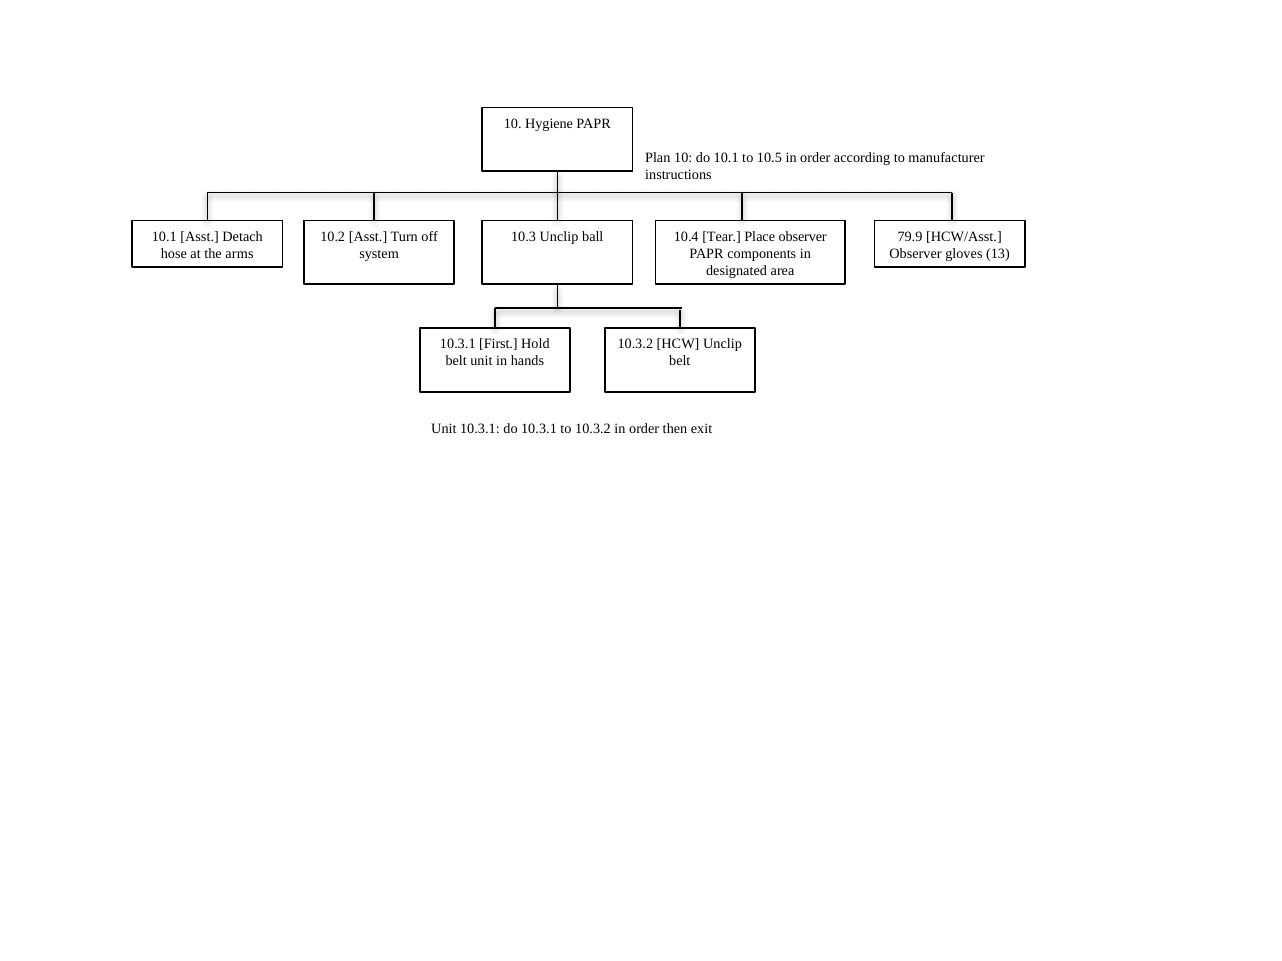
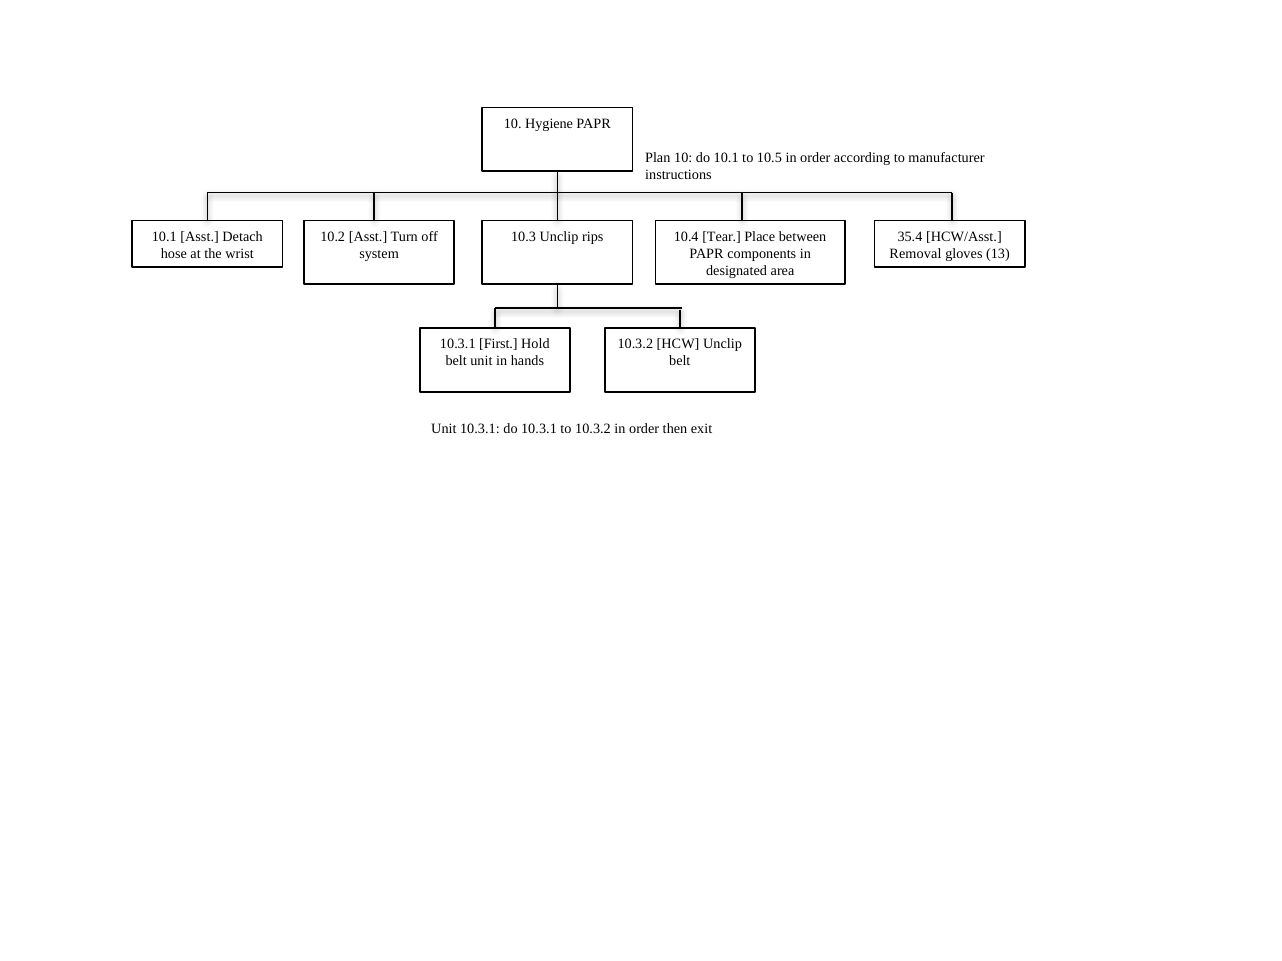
ball: ball -> rips (593, 236)
Place observer: observer -> between (803, 236)
79.9: 79.9 -> 35.4 (910, 236)
arms: arms -> wrist (240, 254)
Observer: Observer -> Removal (915, 254)
